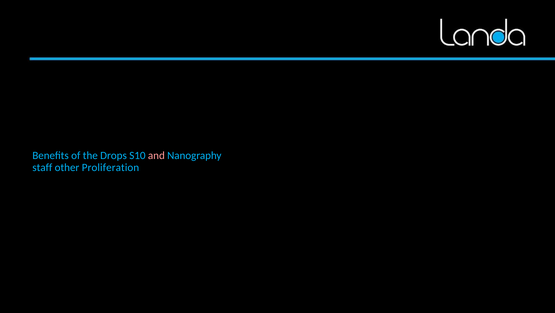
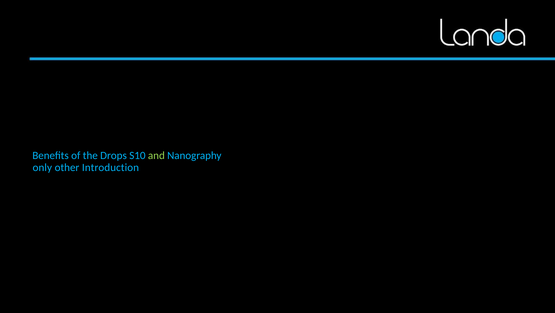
and colour: pink -> light green (156, 155)
staff: staff -> only (42, 167)
Proliferation: Proliferation -> Introduction (110, 167)
